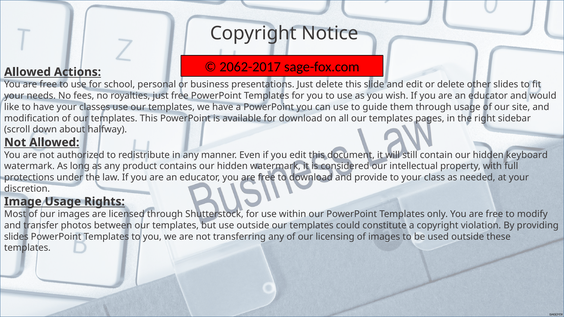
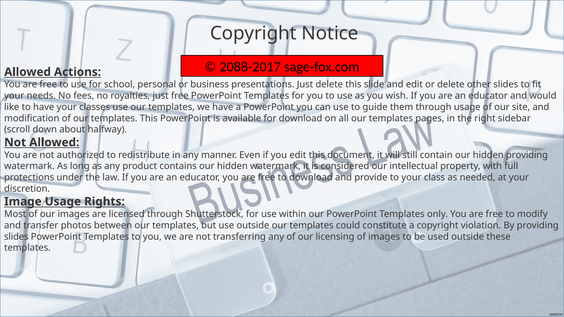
2062-2017: 2062-2017 -> 2088-2017 (250, 67)
hidden keyboard: keyboard -> providing (527, 155)
